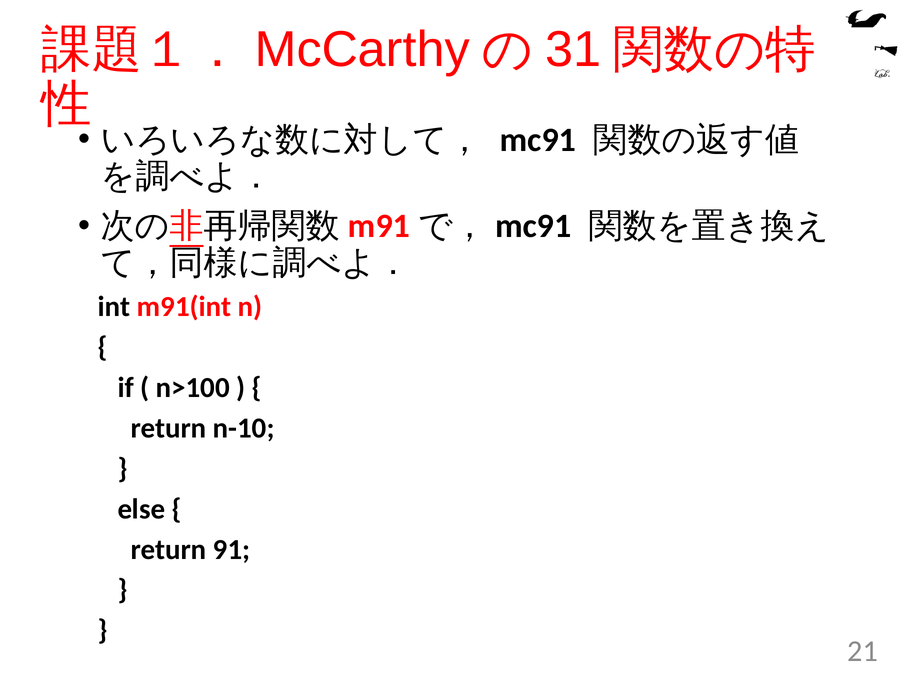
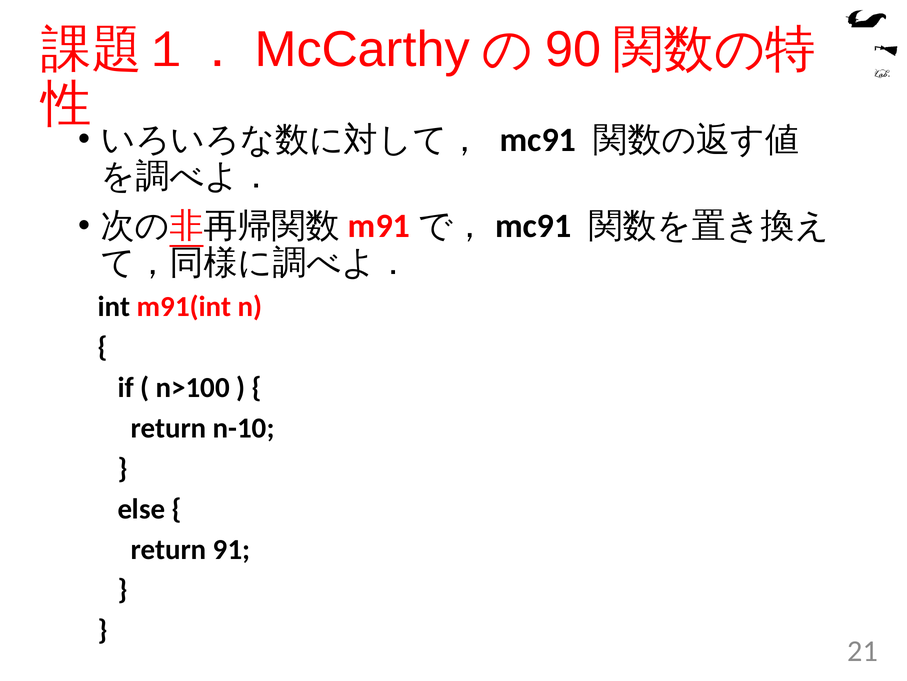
31: 31 -> 90 (573, 50)
